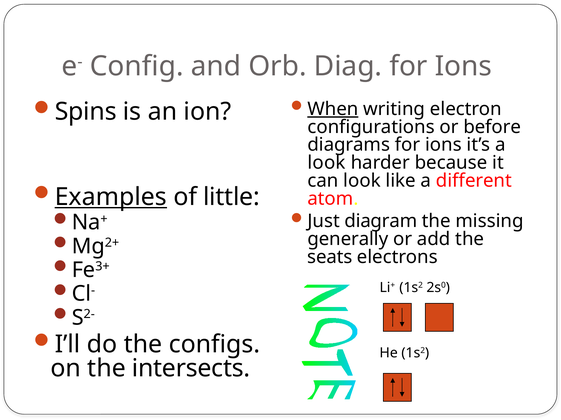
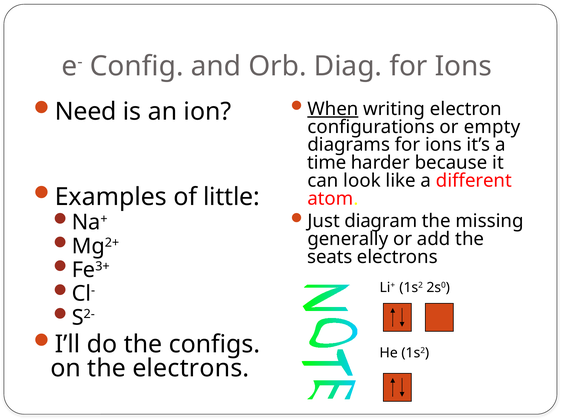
Spins: Spins -> Need (86, 112)
before: before -> empty (492, 127)
look: look -> time (327, 163)
Examples underline: present -> none (111, 197)
the intersects: intersects -> electrons (191, 369)
